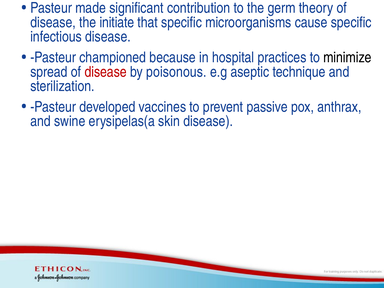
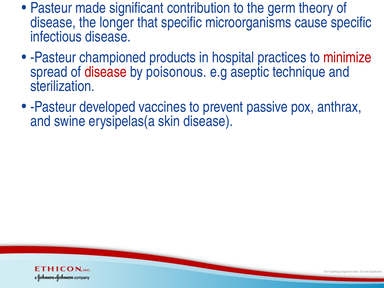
initiate: initiate -> longer (117, 22)
because: because -> products (173, 57)
minimize colour: black -> red (347, 57)
